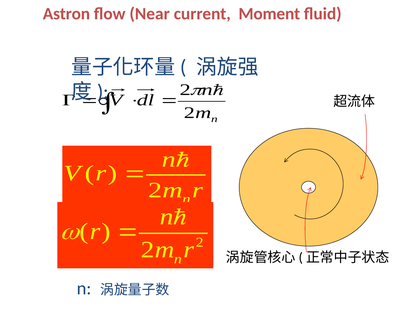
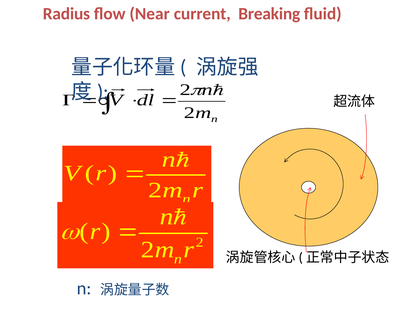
Astron: Astron -> Radius (66, 14)
Moment: Moment -> Breaking (269, 14)
